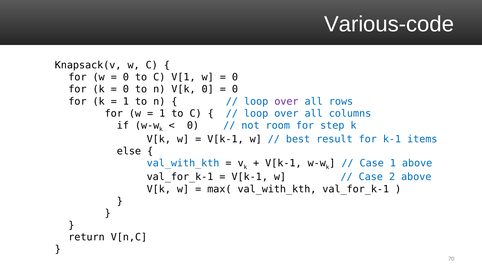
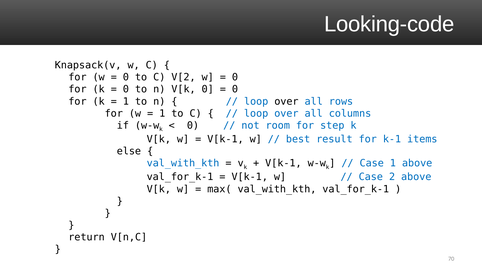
Various-code: Various-code -> Looking-code (389, 24)
V[1: V[1 -> V[2 (183, 77)
over colour: purple -> black (286, 101)
